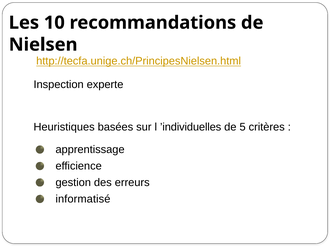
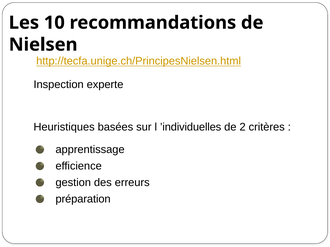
5: 5 -> 2 (243, 127)
informatisé: informatisé -> préparation (83, 199)
